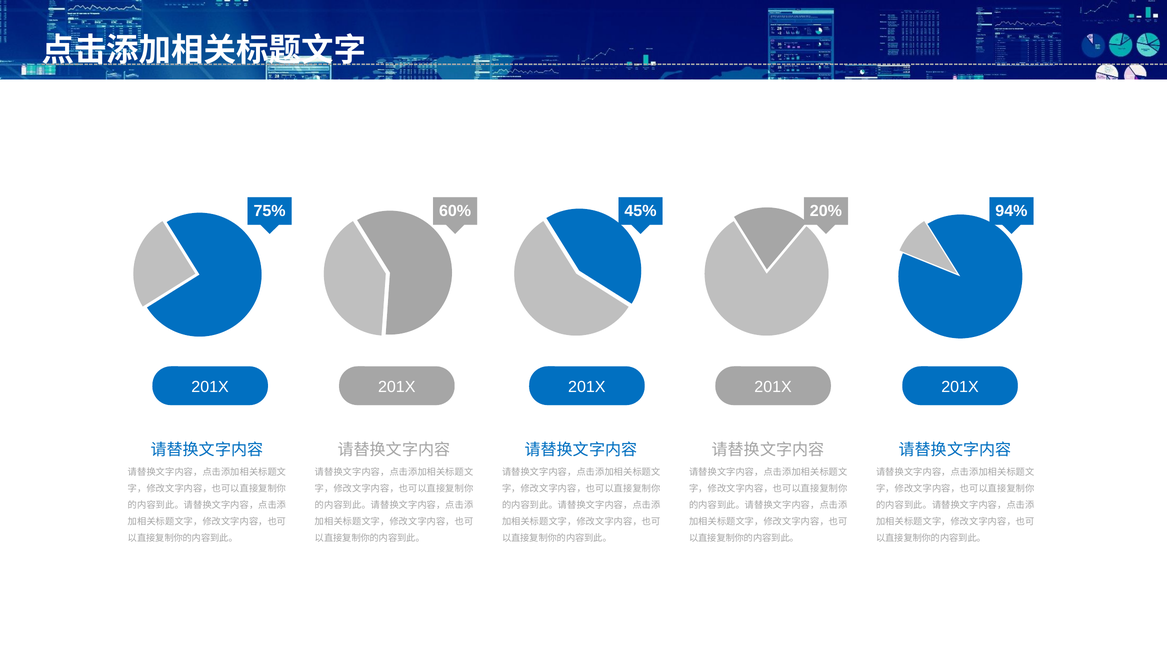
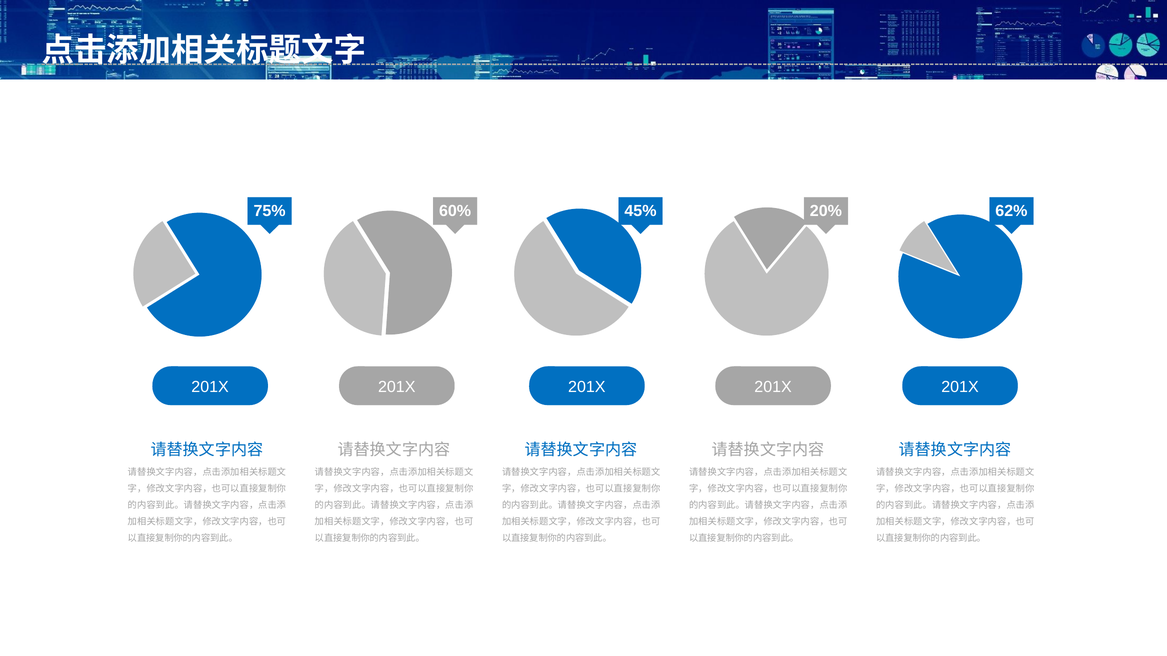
94%: 94% -> 62% (1011, 211)
